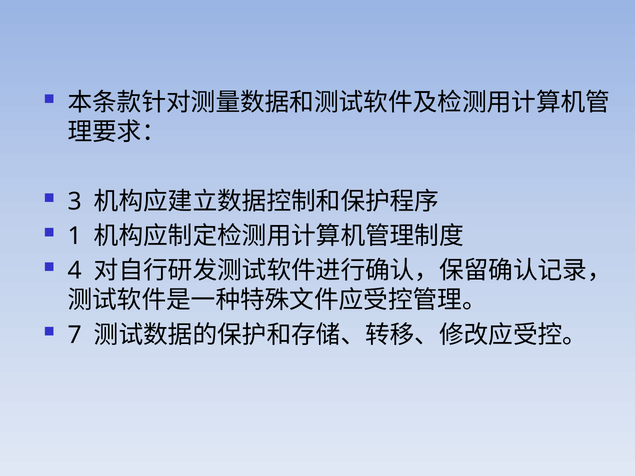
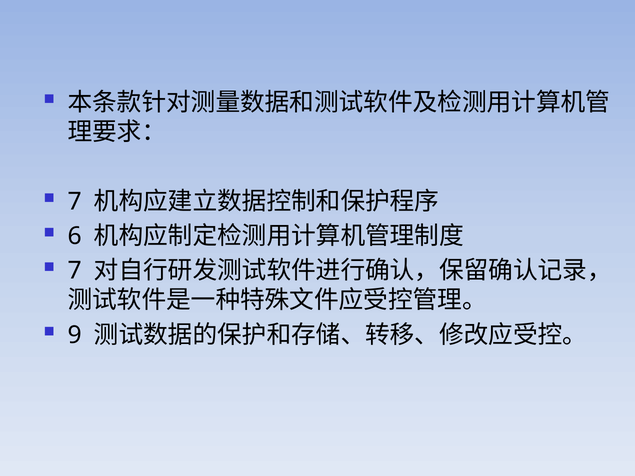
3: 3 -> 7 (75, 202)
1: 1 -> 6 (75, 236)
4: 4 -> 7 (75, 271)
7: 7 -> 9 (75, 335)
